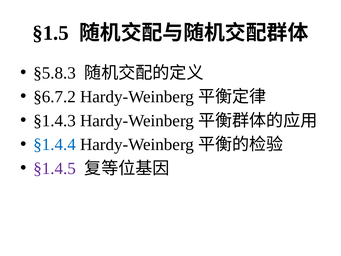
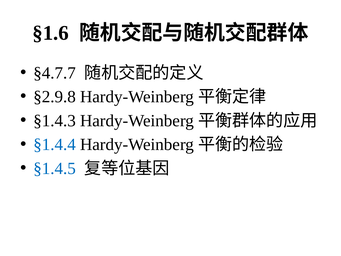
§1.5: §1.5 -> §1.6 (51, 33)
§5.8.3: §5.8.3 -> §4.7.7 (55, 73)
§6.7.2: §6.7.2 -> §2.9.8 (55, 97)
§1.4.5 colour: purple -> blue (55, 168)
